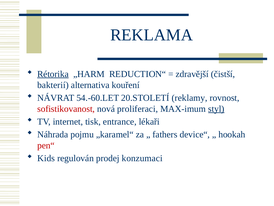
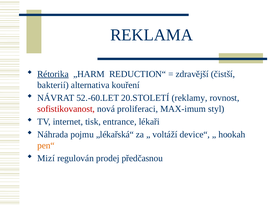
54.-60.LET: 54.-60.LET -> 52.-60.LET (98, 98)
styl underline: present -> none (216, 109)
„karamel“: „karamel“ -> „lékařská“ (115, 134)
fathers: fathers -> voltáží (165, 134)
pen“ colour: red -> orange (46, 145)
Kids: Kids -> Mizí (46, 158)
konzumaci: konzumaci -> předčasnou (142, 158)
